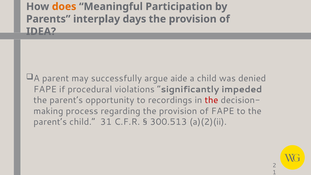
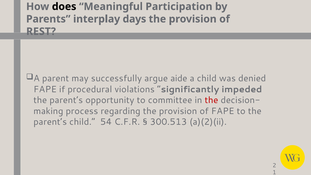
does colour: orange -> black (64, 7)
IDEA: IDEA -> REST (41, 31)
recordings: recordings -> committee (170, 100)
31: 31 -> 54 (106, 122)
